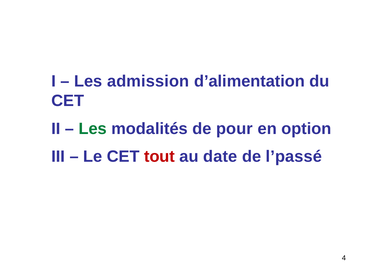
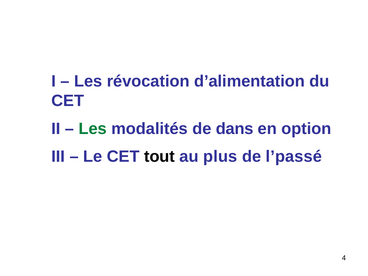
admission: admission -> révocation (148, 81)
pour: pour -> dans (235, 129)
tout colour: red -> black (159, 156)
date: date -> plus (220, 156)
